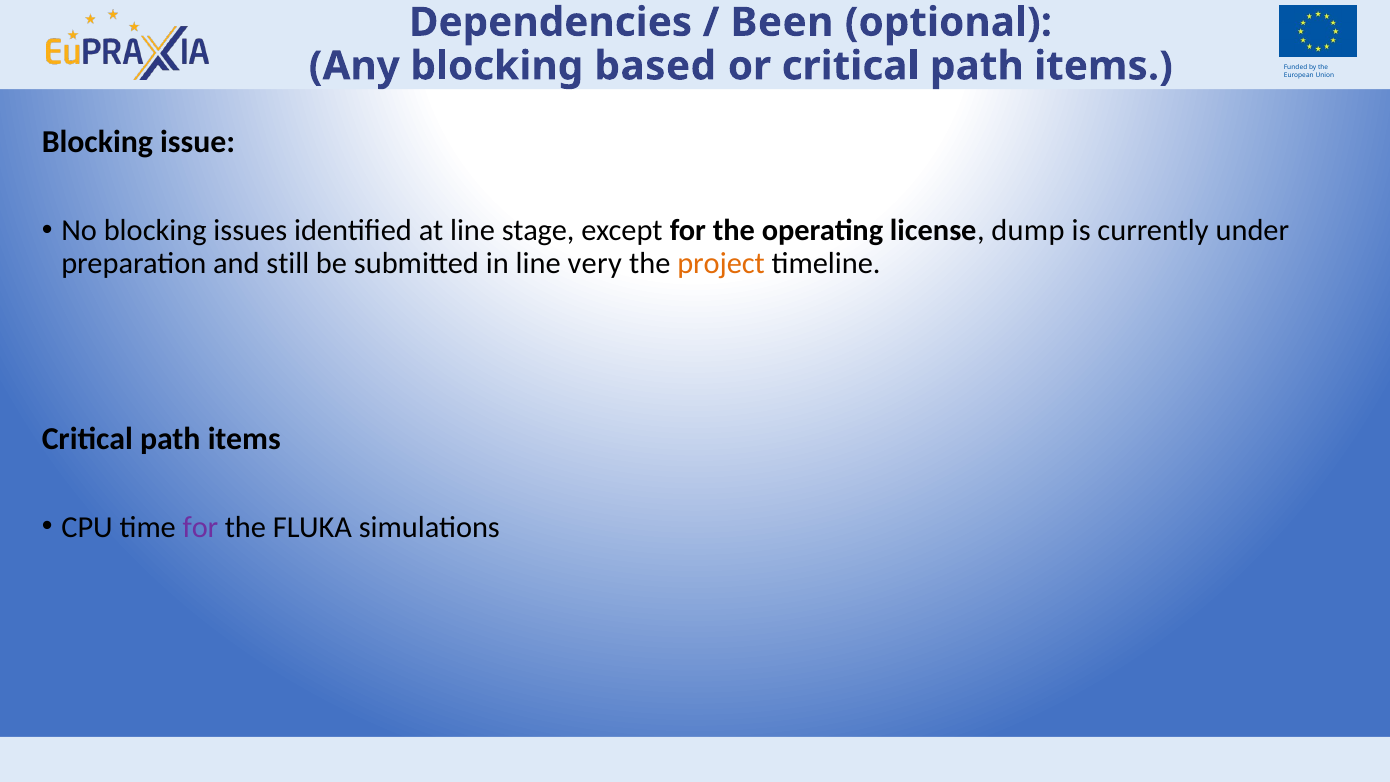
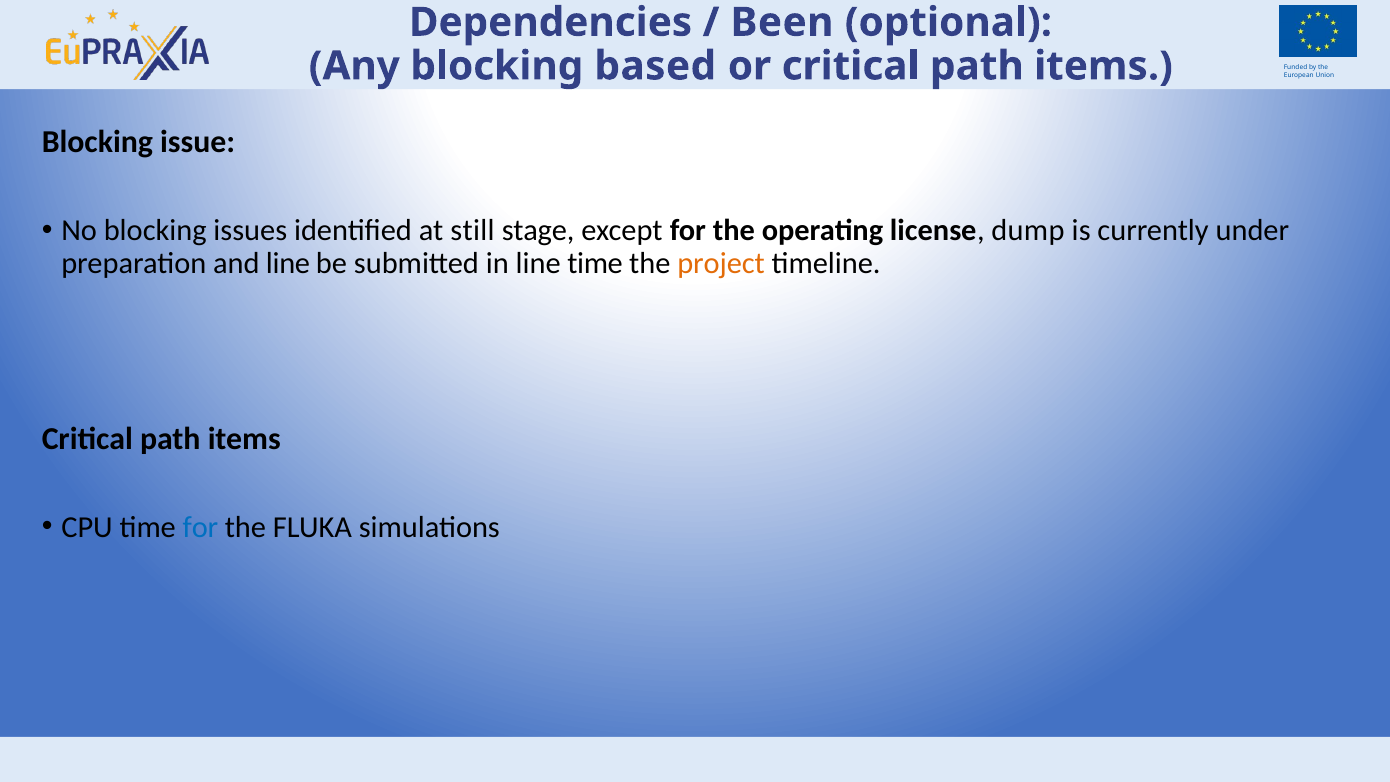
at line: line -> still (472, 230)
and still: still -> line (288, 263)
line very: very -> time (595, 263)
for colour: purple -> blue (200, 527)
